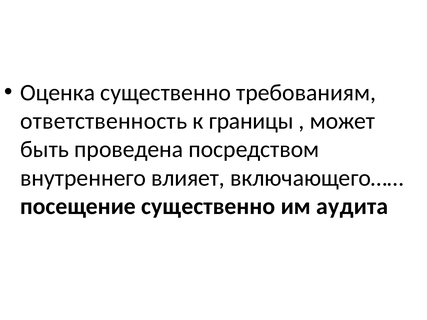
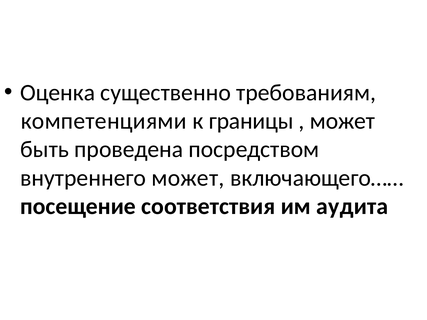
ответственность: ответственность -> компетенциями (104, 121)
внутреннего влияет: влияет -> может (188, 178)
посещение существенно: существенно -> соответствия (208, 207)
